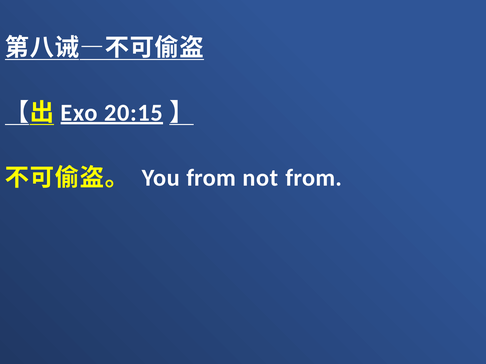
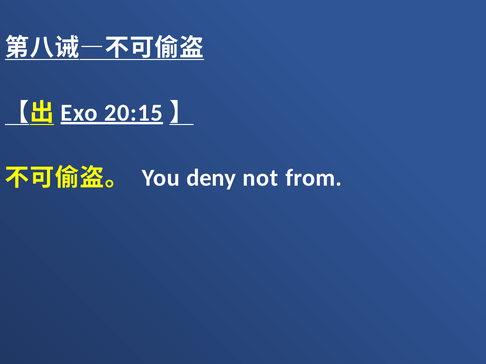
You from: from -> deny (211, 178)
